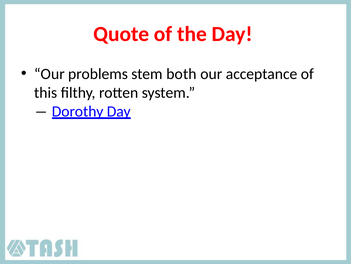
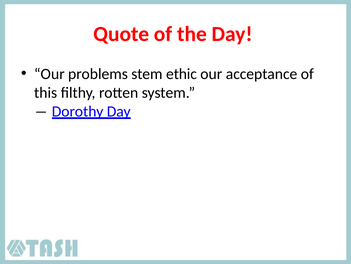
both: both -> ethic (182, 74)
